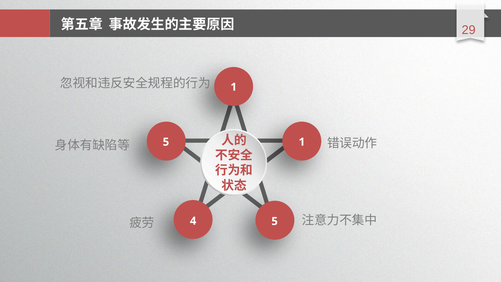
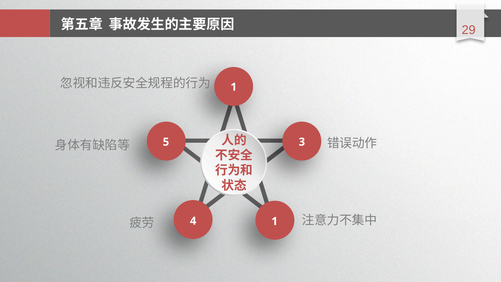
5 1: 1 -> 3 (302, 142)
4 5: 5 -> 1 (275, 221)
